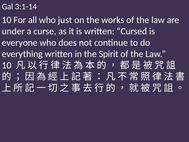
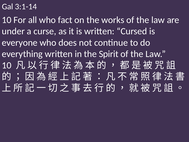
just: just -> fact (65, 20)
